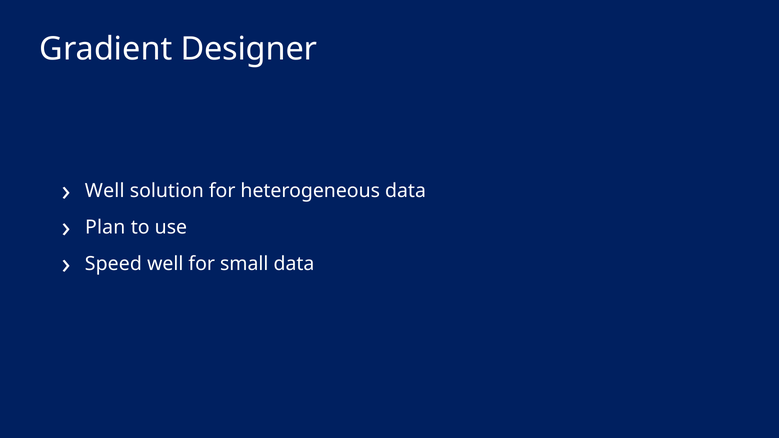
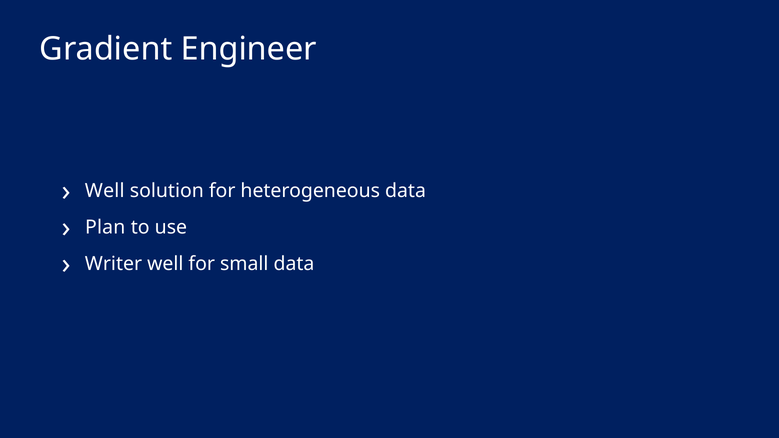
Designer: Designer -> Engineer (249, 49)
Speed: Speed -> Writer (113, 264)
